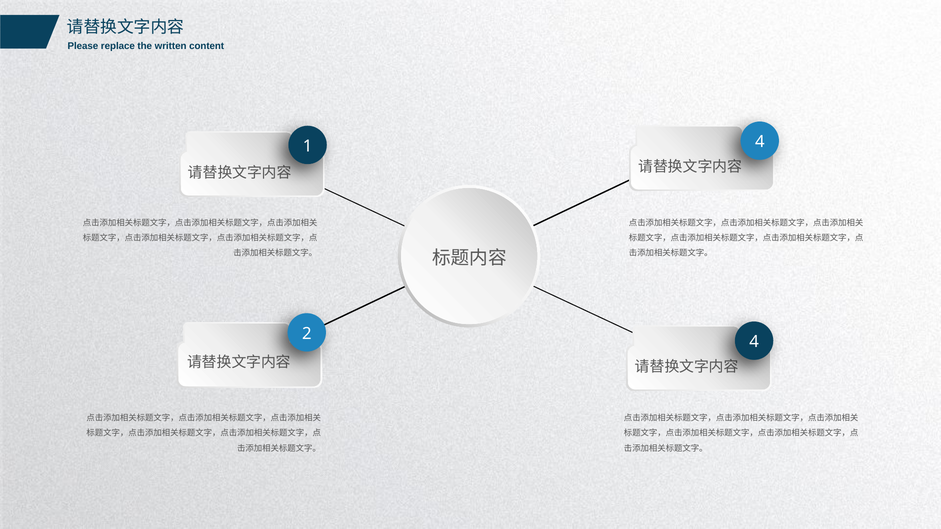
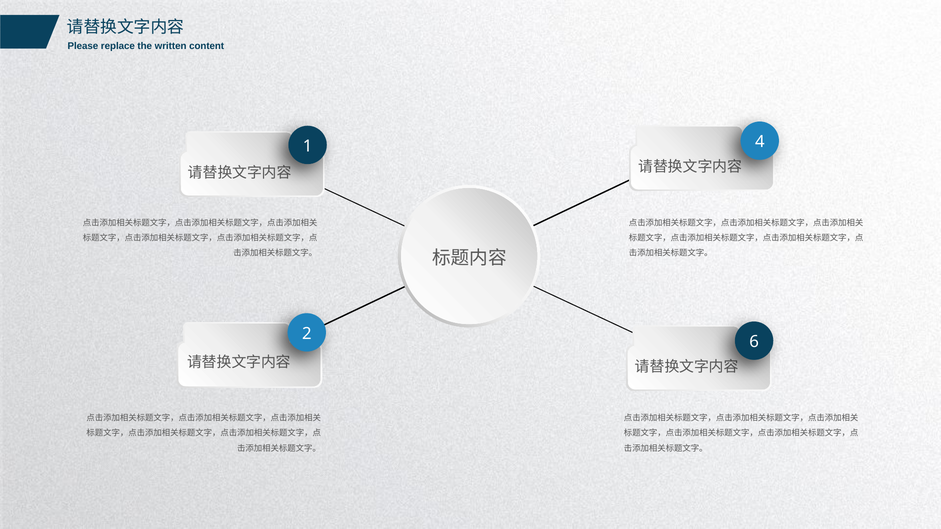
2 4: 4 -> 6 (754, 342)
